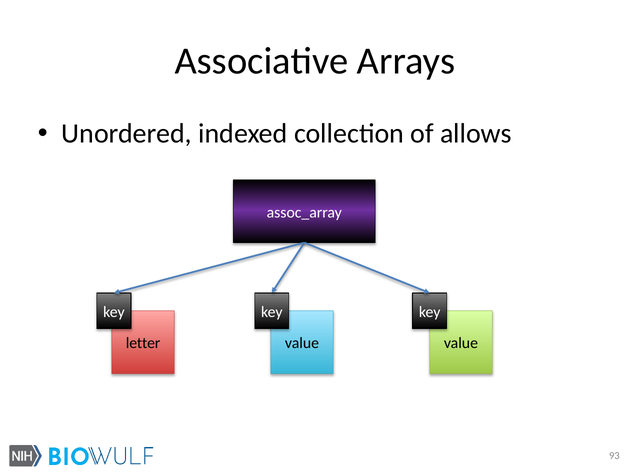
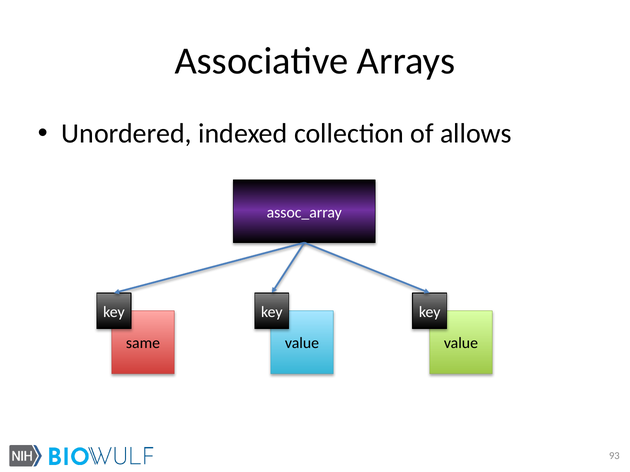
letter: letter -> same (143, 344)
